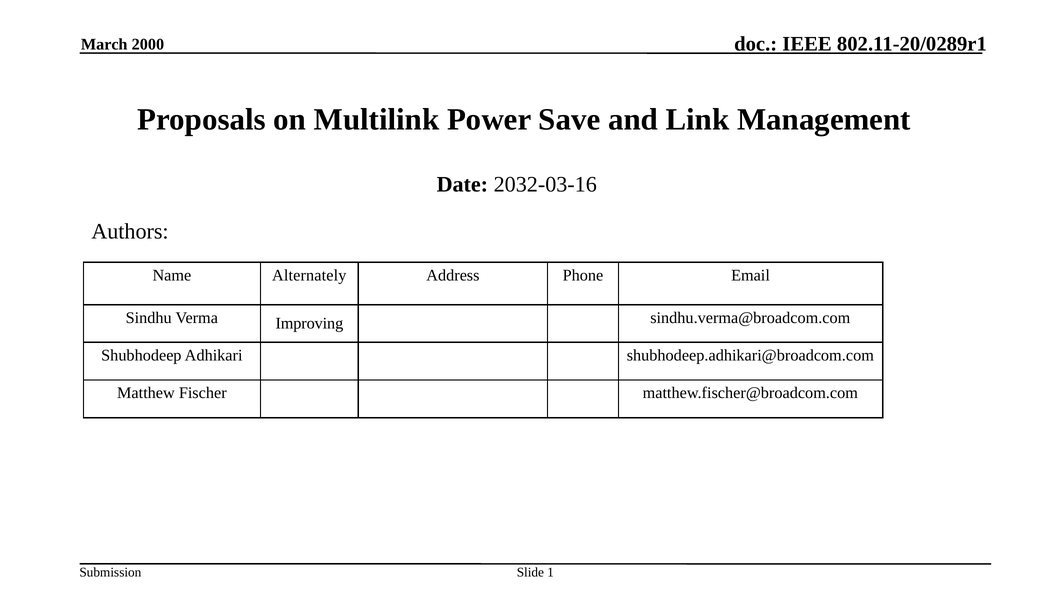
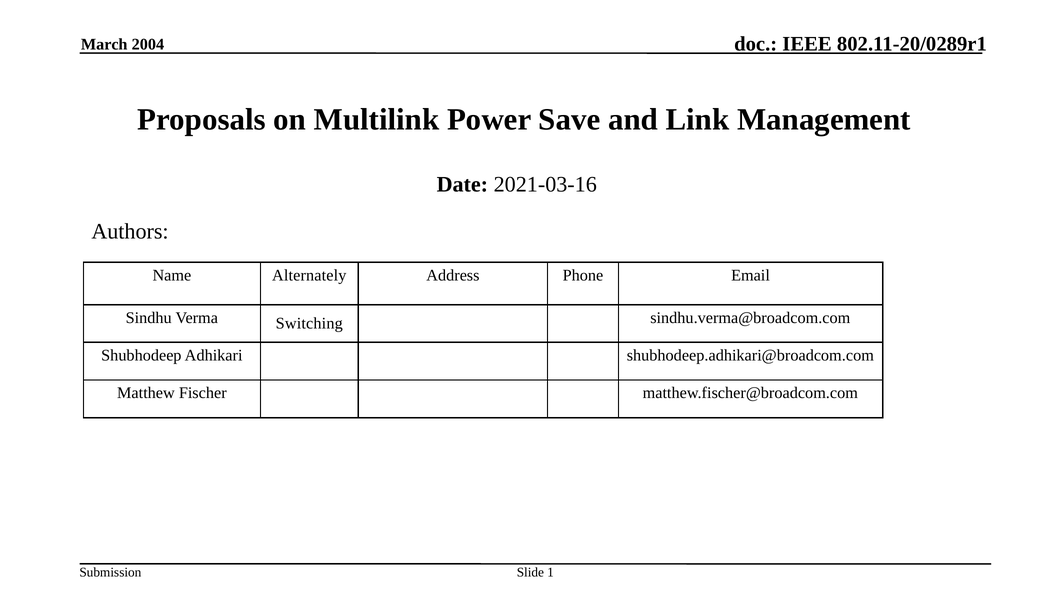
2000: 2000 -> 2004 (148, 44)
2032-03-16: 2032-03-16 -> 2021-03-16 (545, 185)
Improving: Improving -> Switching (309, 324)
